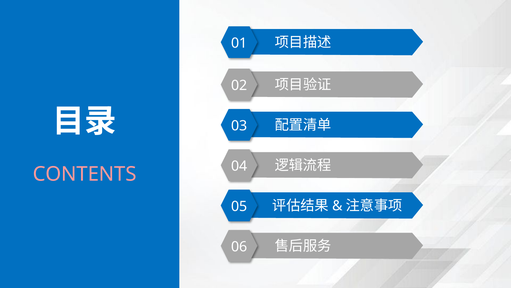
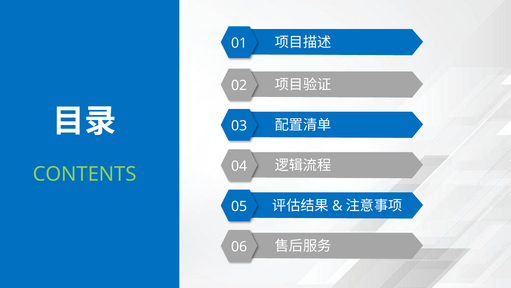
CONTENTS colour: pink -> light green (85, 174)
